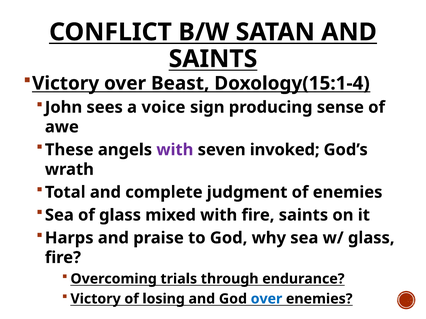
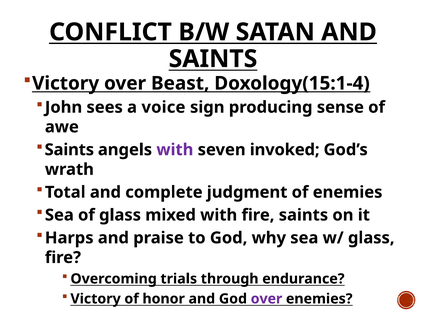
These: These -> Saints (69, 150)
losing: losing -> honor (164, 299)
over colour: blue -> purple (267, 299)
